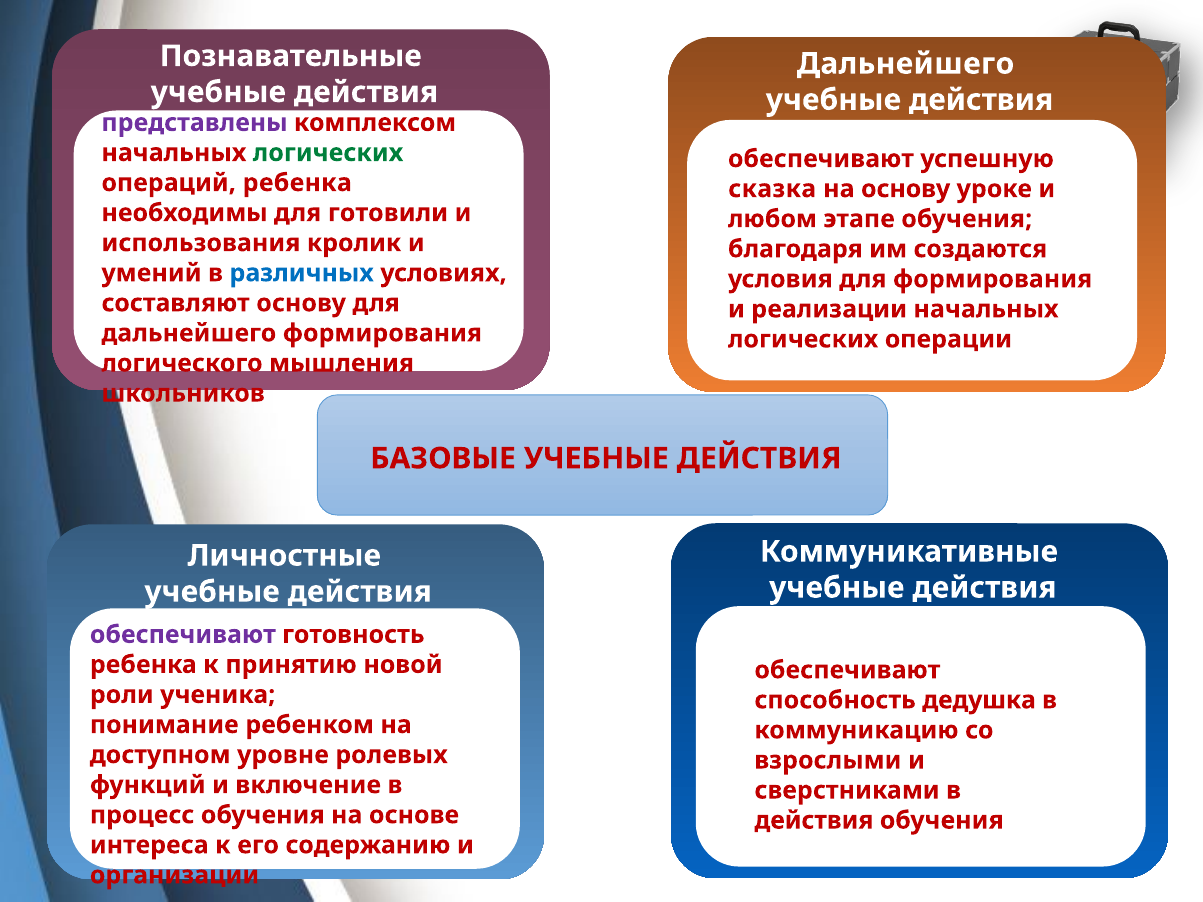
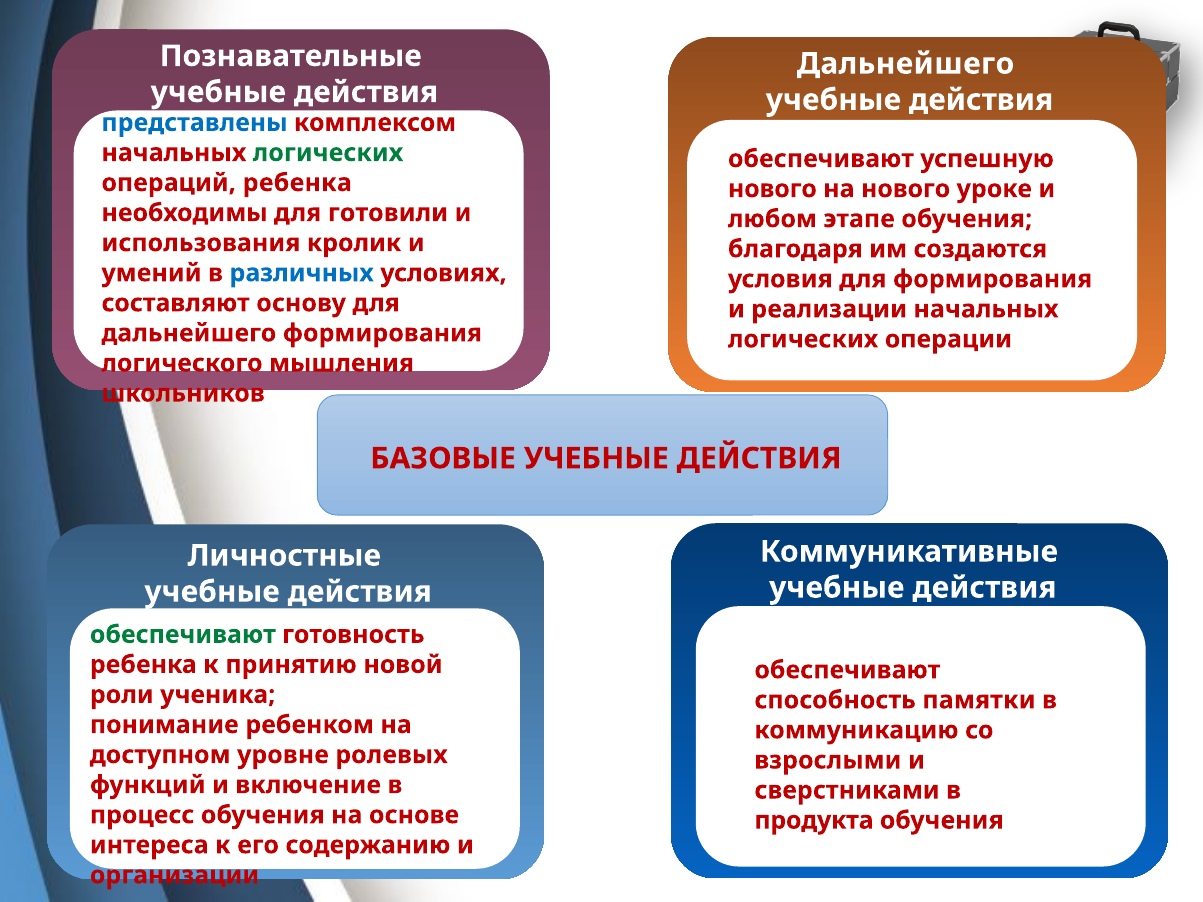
представлены colour: purple -> blue (195, 123)
сказка: сказка -> нового (772, 189)
на основу: основу -> нового (906, 189)
обеспечивают colour: purple -> green (183, 635)
дедушка: дедушка -> памятки (979, 700)
действия: действия -> продукта (814, 821)
